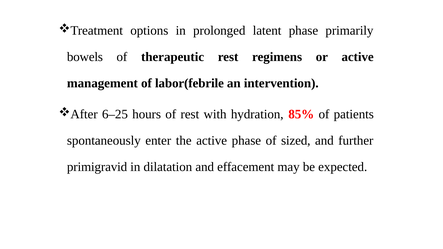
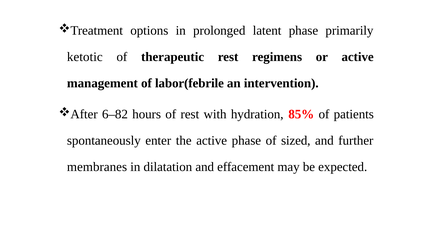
bowels: bowels -> ketotic (85, 57)
6–25: 6–25 -> 6–82 (115, 114)
primigravid: primigravid -> membranes (97, 167)
